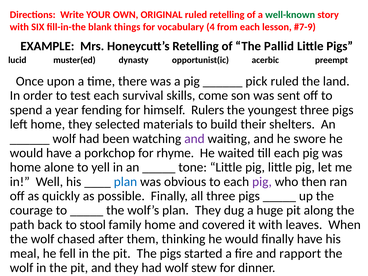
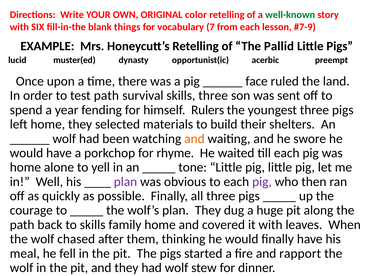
ORIGINAL ruled: ruled -> color (196, 15)
4: 4 -> 7 (211, 27)
pick: pick -> face (257, 81)
test each: each -> path (106, 96)
skills come: come -> three (213, 96)
and colour: purple -> orange (194, 139)
plan colour: blue -> purple (125, 182)
to stool: stool -> skills (93, 225)
